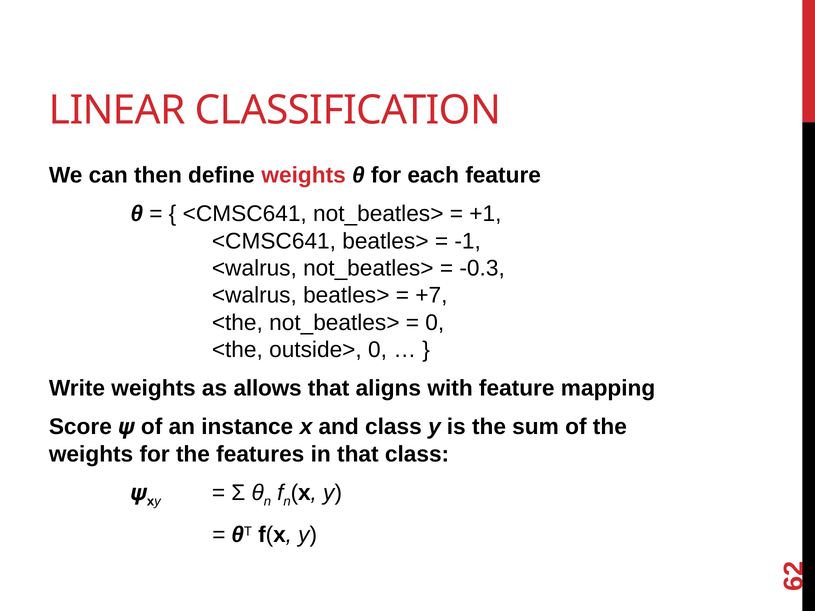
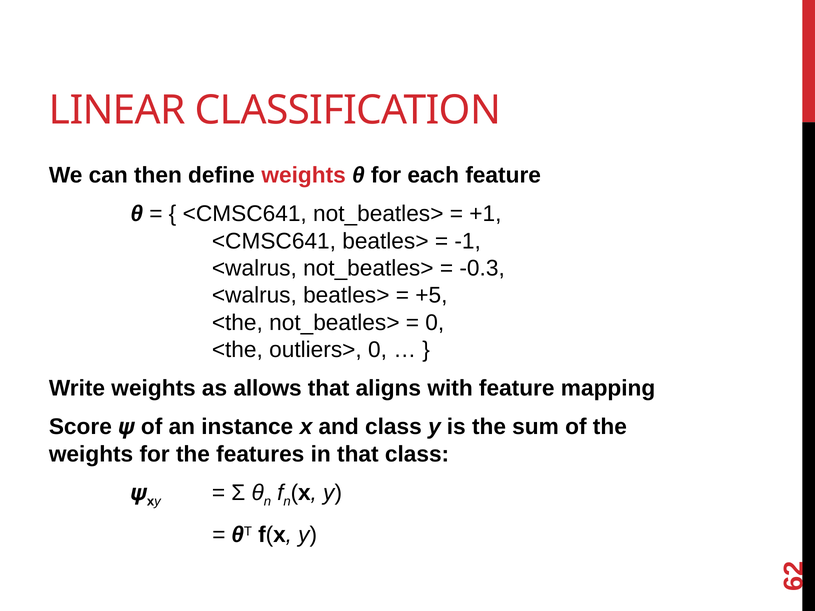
+7: +7 -> +5 (431, 296)
outside>: outside> -> outliers> (315, 350)
